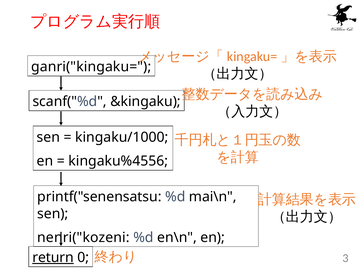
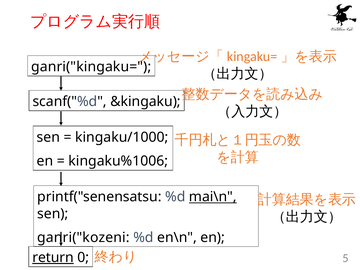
kingaku%4556: kingaku%4556 -> kingaku%1006 (118, 161)
mai\n underline: none -> present (213, 197)
nenri("kozeni: nenri("kozeni -> ganri("kozeni (83, 237)
3: 3 -> 5 (345, 258)
